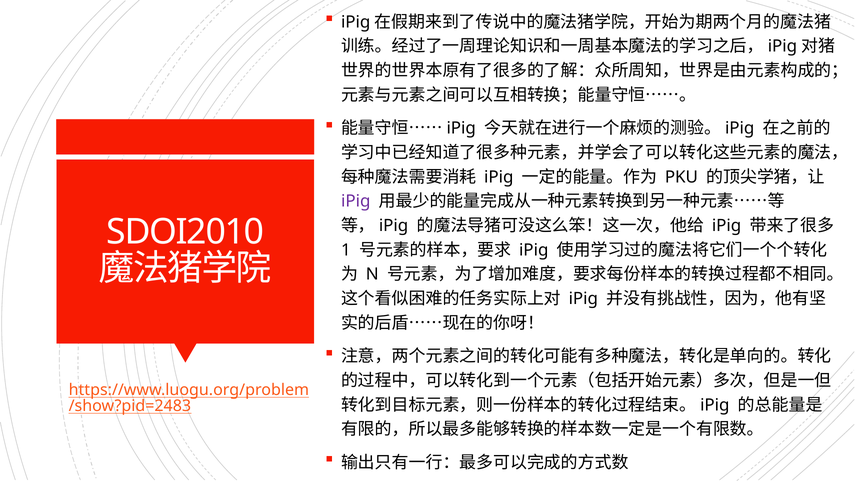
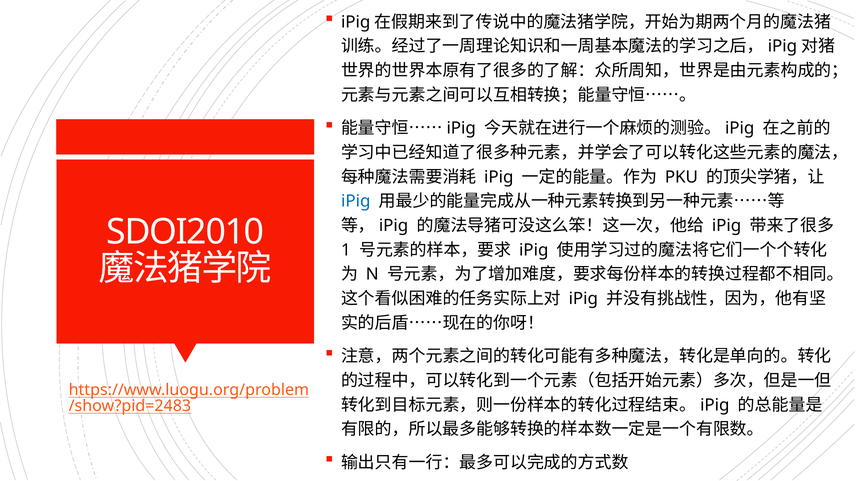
iPig colour: purple -> blue (356, 202)
